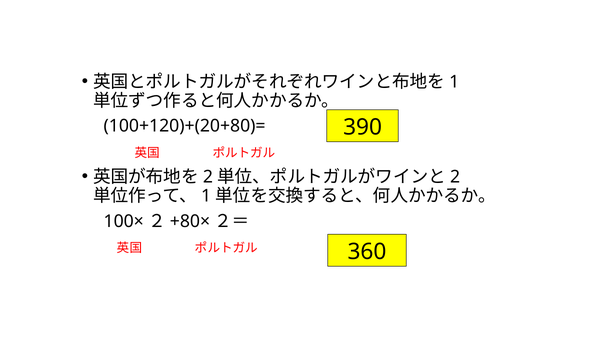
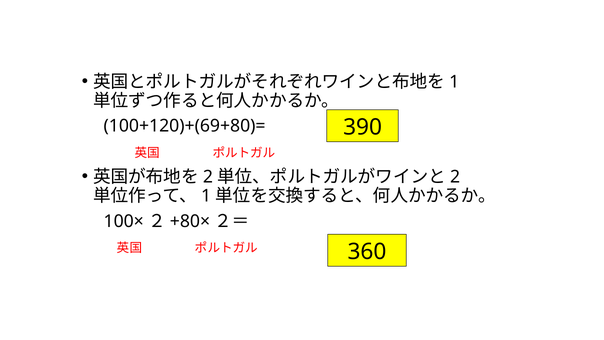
100+120)+(20+80)=: 100+120)+(20+80)= -> 100+120)+(69+80)= (185, 126)
